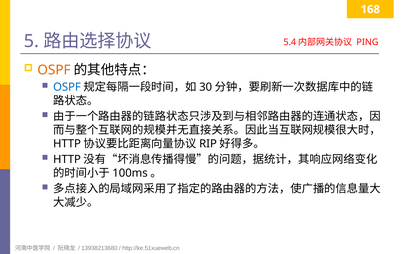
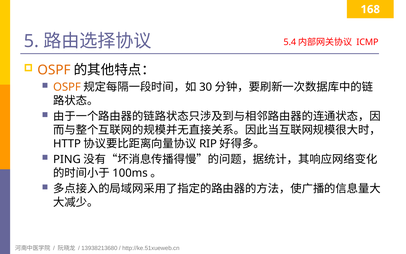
PING: PING -> ICMP (367, 42)
OSPF colour: blue -> orange (67, 87)
HTTP: HTTP -> PING (67, 159)
